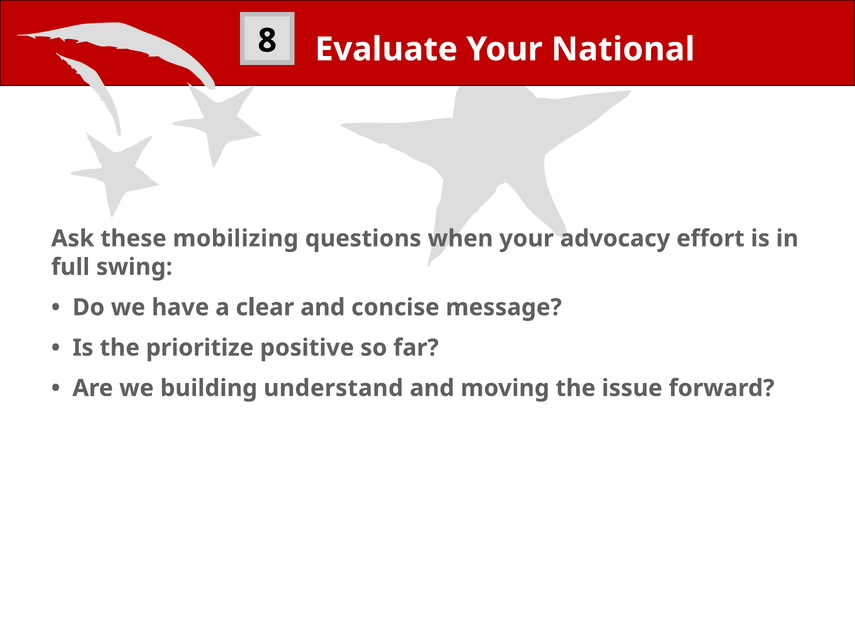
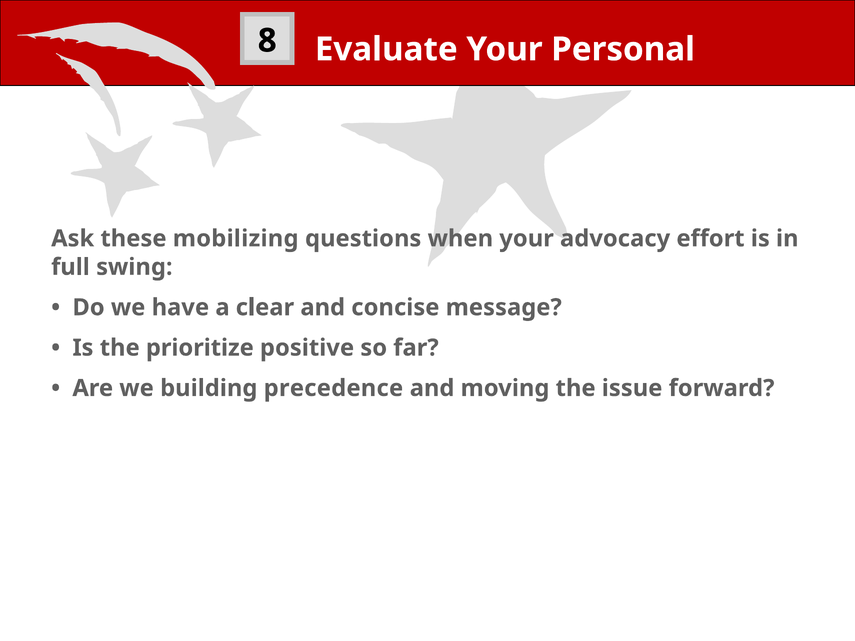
National: National -> Personal (623, 49)
understand: understand -> precedence (333, 388)
